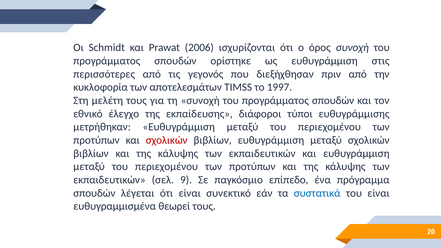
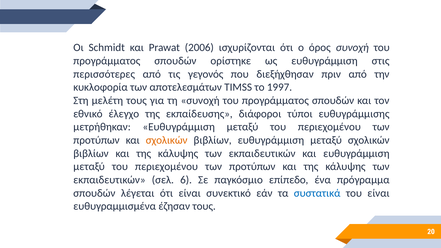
σχολικών colour: red -> orange (167, 140)
9: 9 -> 6 (186, 180)
θεωρεί: θεωρεί -> έζησαν (174, 206)
